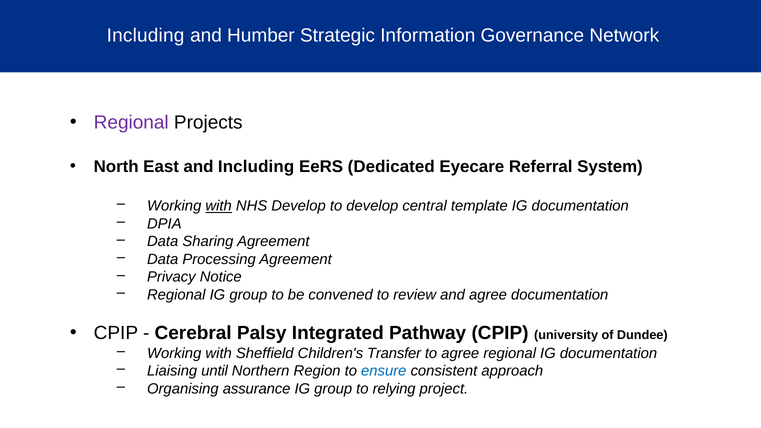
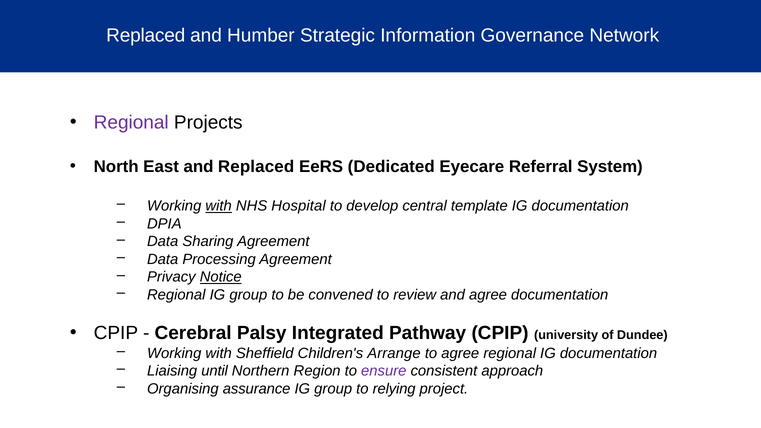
Including: Including -> Replaced (146, 36)
and Including: Including -> Replaced (256, 167)
NHS Develop: Develop -> Hospital (299, 206)
Notice underline: none -> present (221, 277)
Transfer: Transfer -> Arrange (394, 353)
ensure colour: blue -> purple (384, 371)
